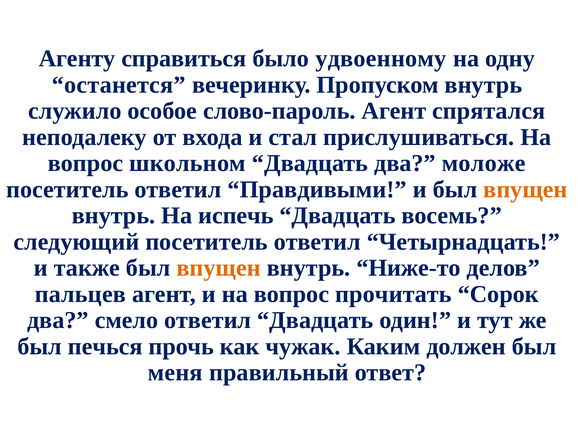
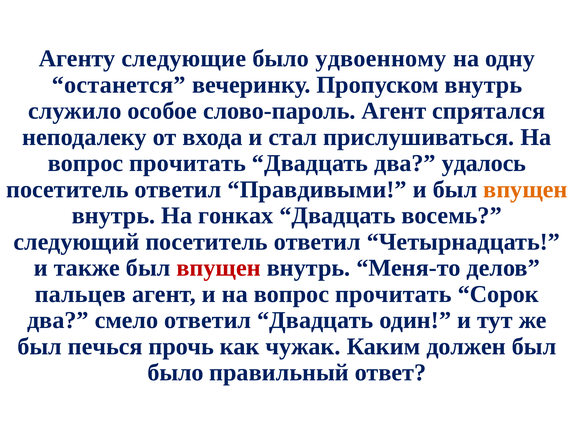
справиться: справиться -> следующие (184, 59)
школьном: школьном -> прочитать (188, 163)
моложе: моложе -> удалось (484, 163)
испечь: испечь -> гонках (236, 215)
впущен colour: orange -> red (219, 268)
Ниже-то: Ниже-то -> Меня-то (409, 268)
меня: меня -> было (175, 372)
